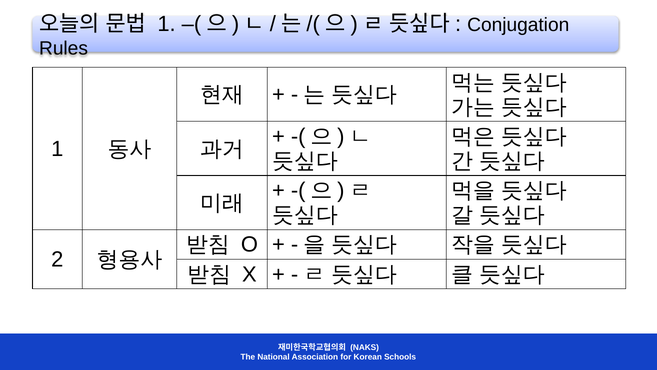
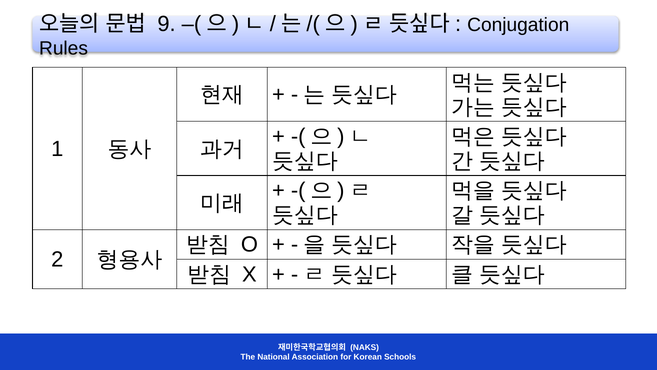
1: 1 -> 9 (167, 24)
